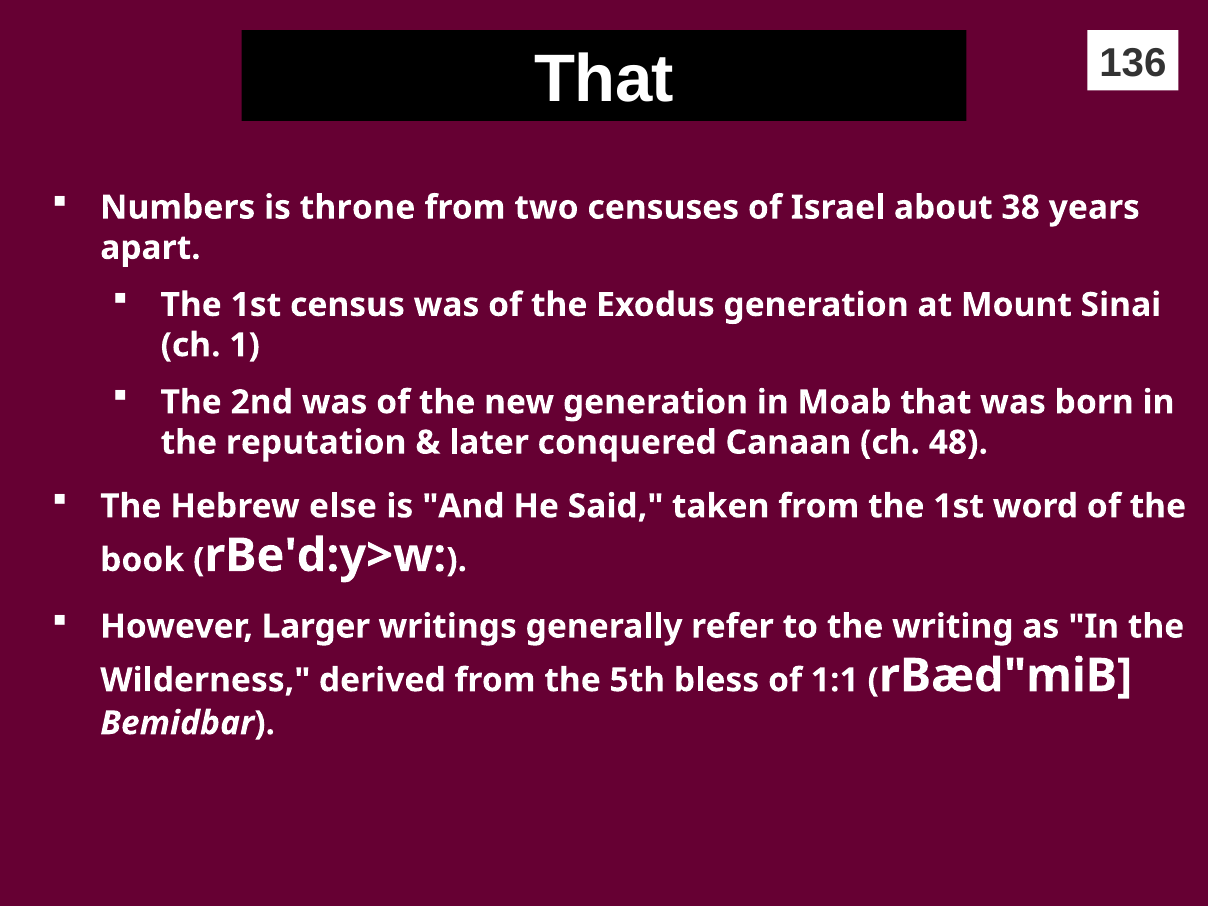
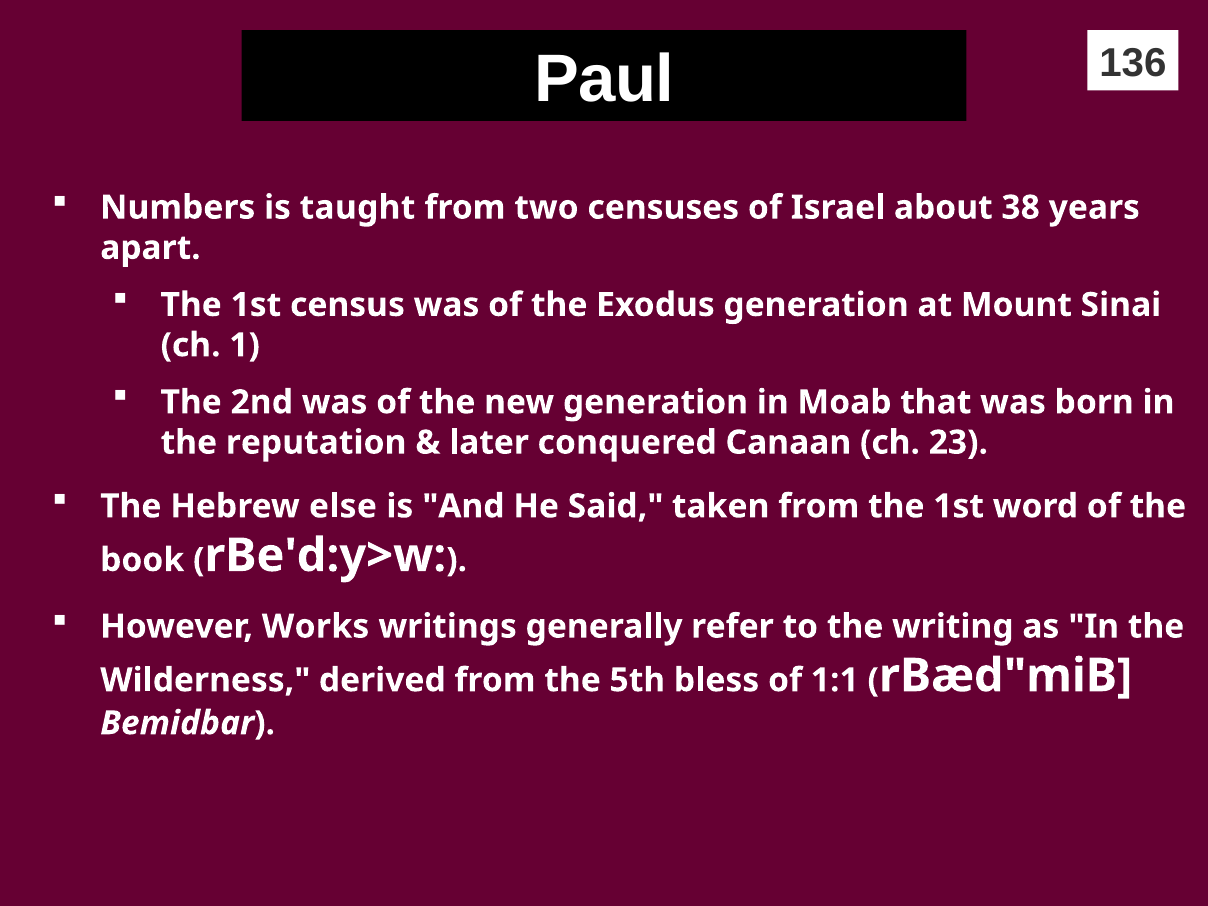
That: That -> Paul (604, 79)
throne: throne -> taught (357, 208)
48: 48 -> 23 (958, 443)
Larger: Larger -> Works (316, 626)
